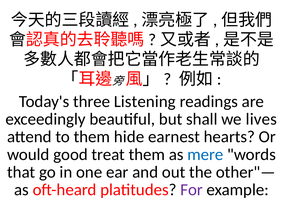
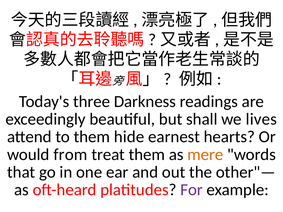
Listening: Listening -> Darkness (145, 102)
good: good -> from (70, 155)
mere colour: blue -> orange (205, 155)
